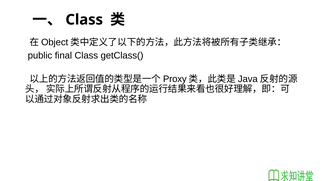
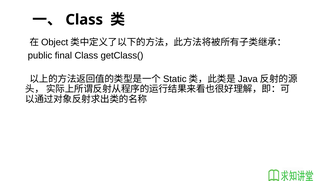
Proxy: Proxy -> Static (175, 79)
